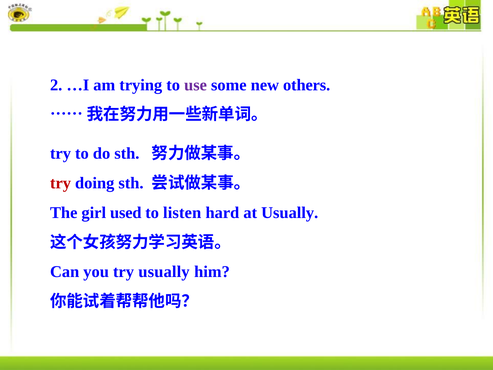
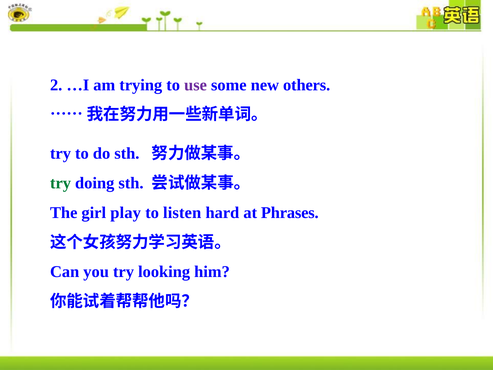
try colour: red -> green (61, 183)
used: used -> play (126, 213)
at Usually: Usually -> Phrases (290, 213)
try usually: usually -> looking (164, 272)
